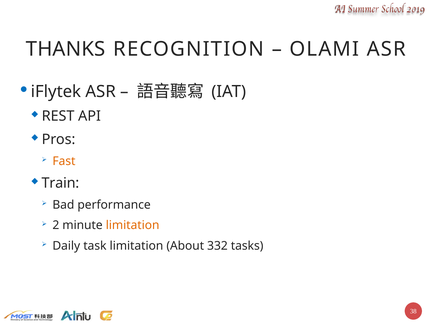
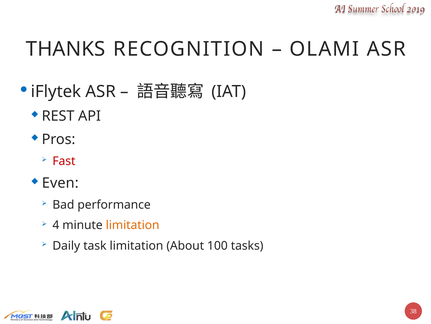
Fast colour: orange -> red (64, 161)
Train: Train -> Even (60, 183)
2: 2 -> 4 (56, 225)
332: 332 -> 100 (217, 245)
